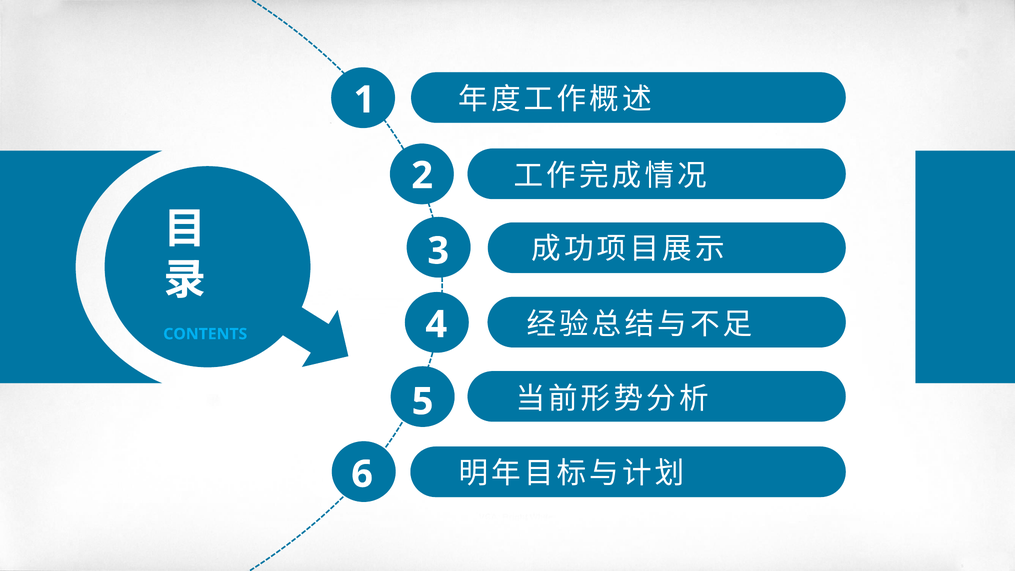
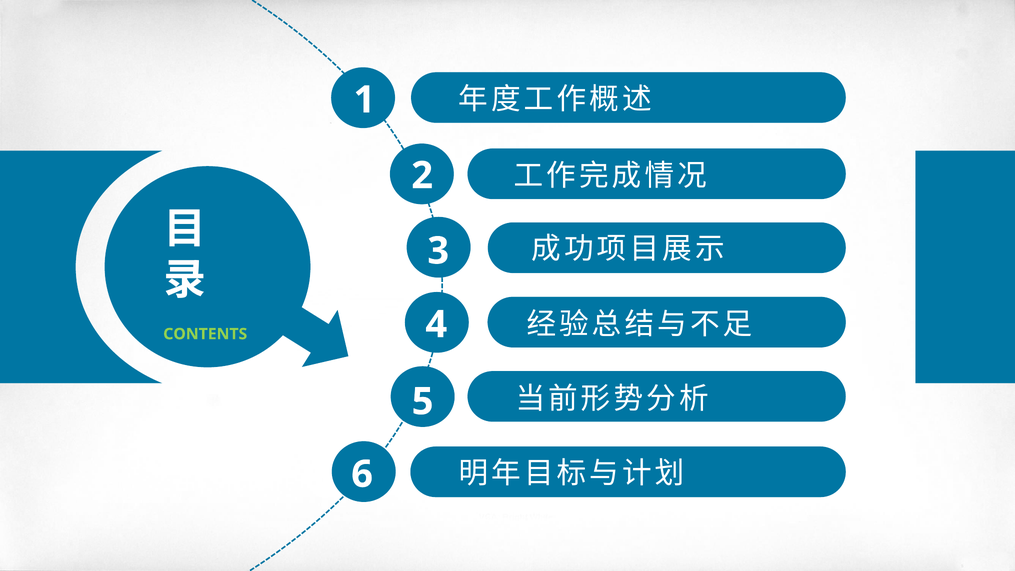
CONTENTS colour: light blue -> light green (205, 334)
